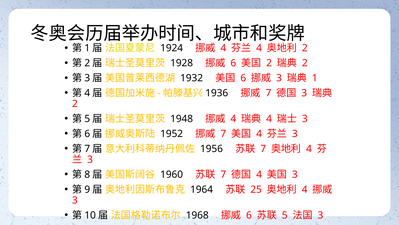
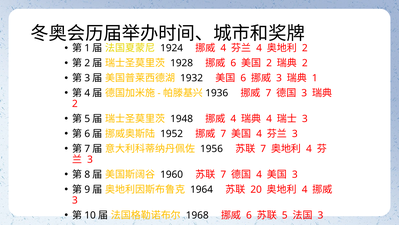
25: 25 -> 20 (256, 189)
